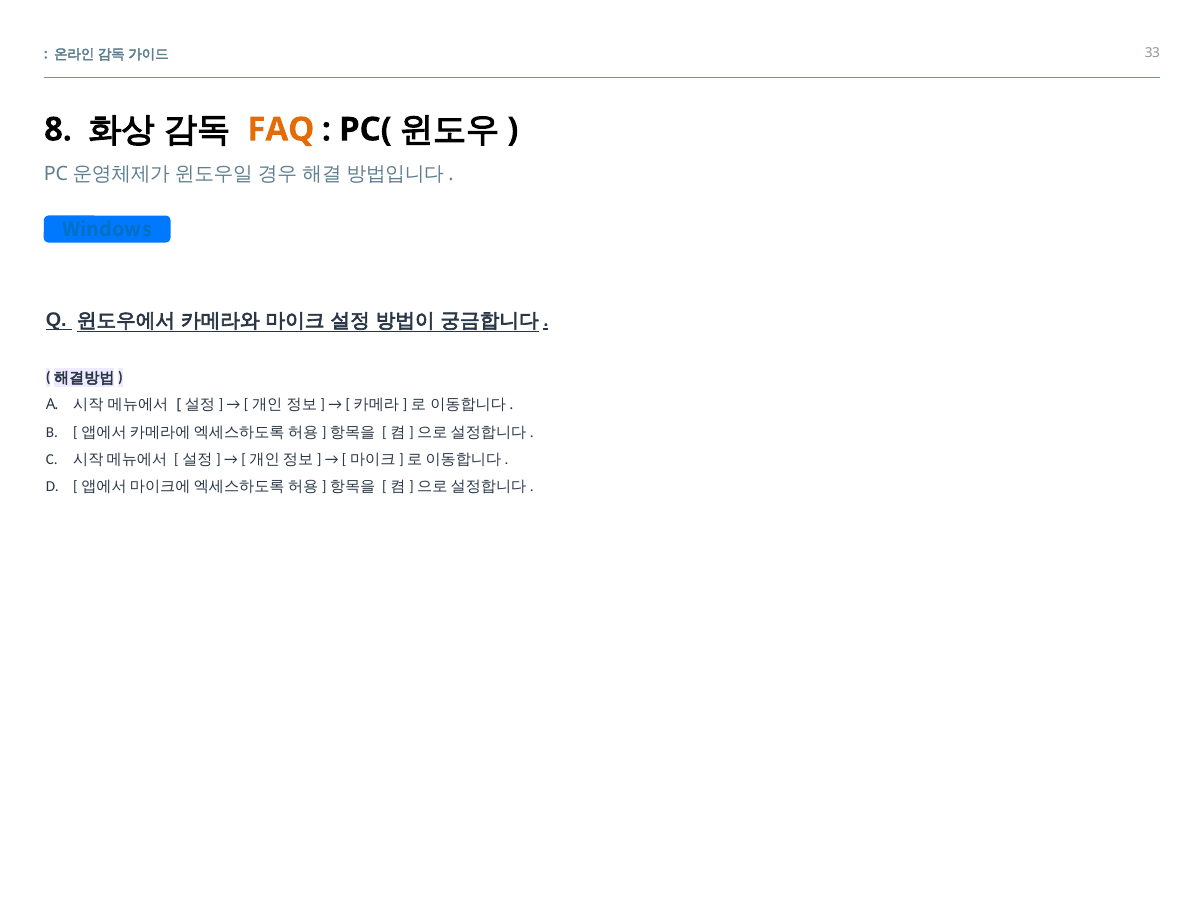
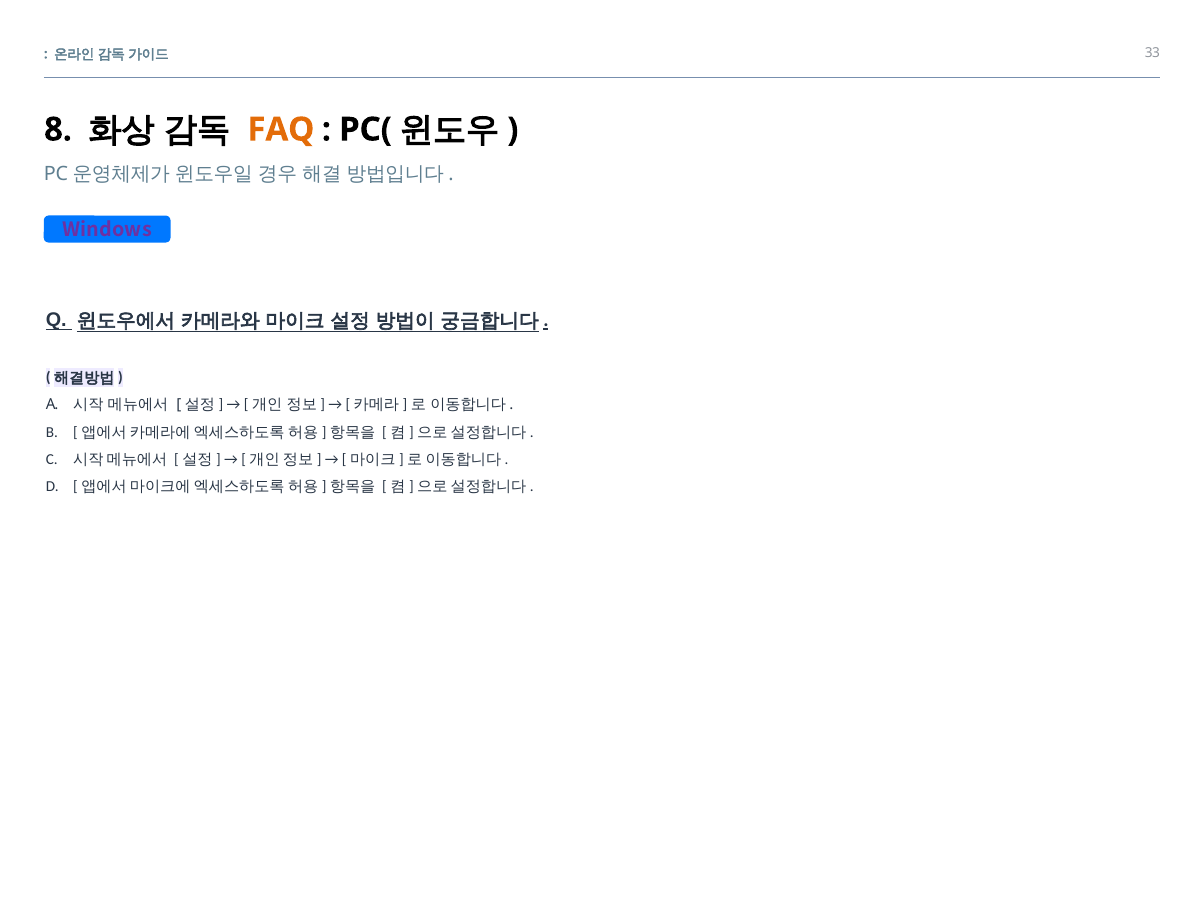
Windows colour: blue -> purple (107, 230)
